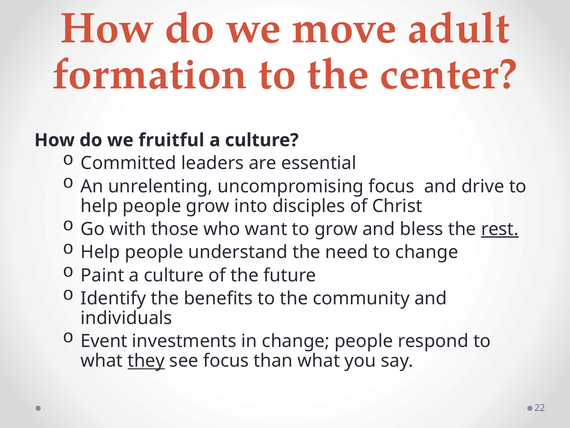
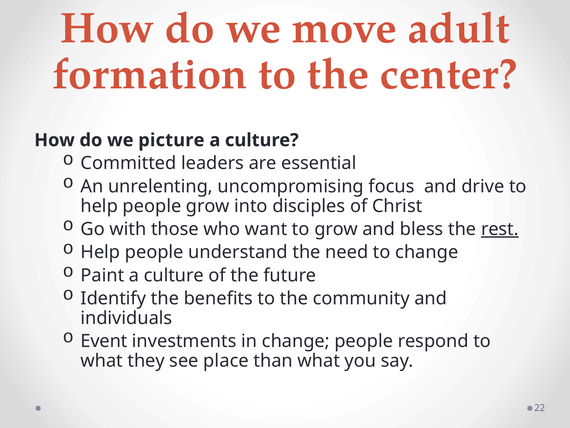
fruitful: fruitful -> picture (171, 140)
they underline: present -> none (146, 360)
see focus: focus -> place (226, 360)
